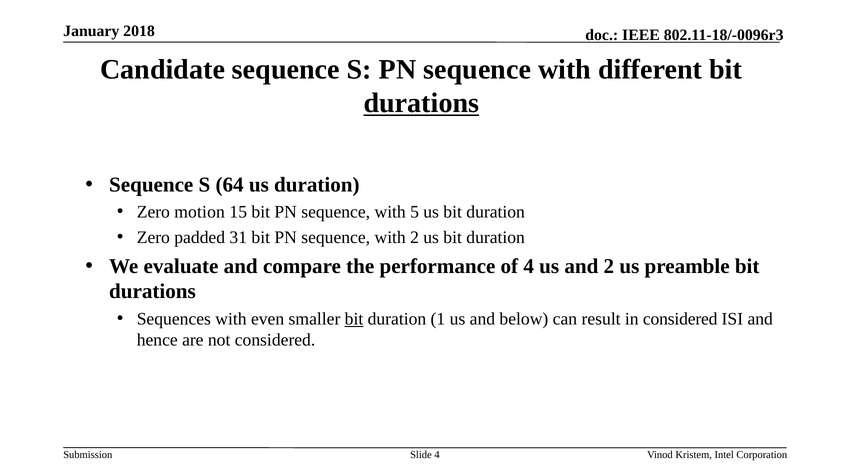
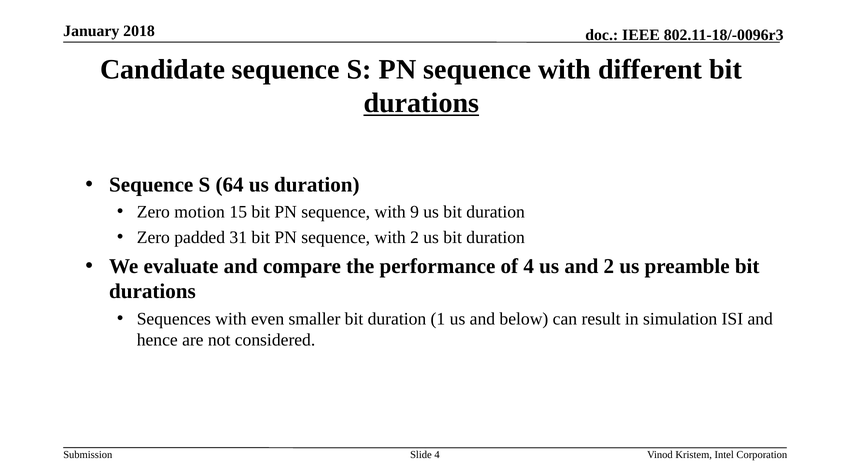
5: 5 -> 9 (415, 212)
bit underline: present -> none (354, 319)
in considered: considered -> simulation (680, 319)
